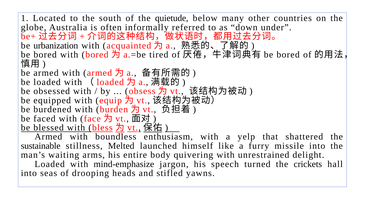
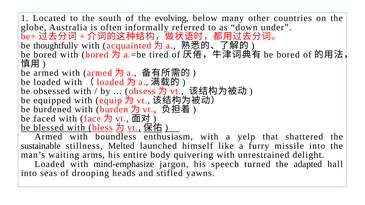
quietude: quietude -> evolving (172, 18)
urbanization: urbanization -> thoughtfully (56, 46)
crickets: crickets -> adapted (308, 164)
